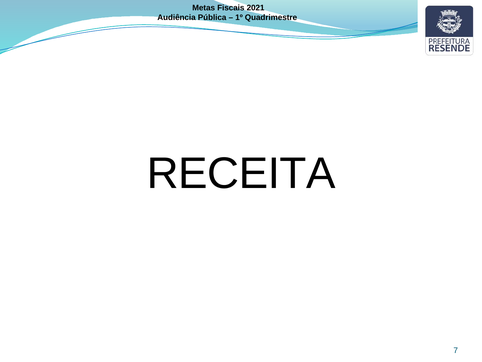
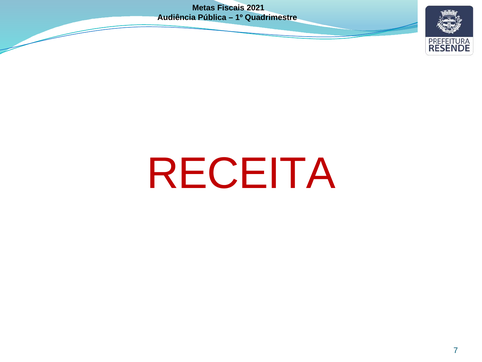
RECEITA colour: black -> red (241, 173)
